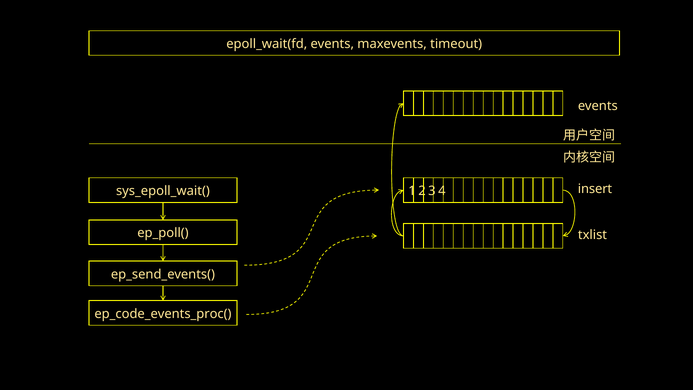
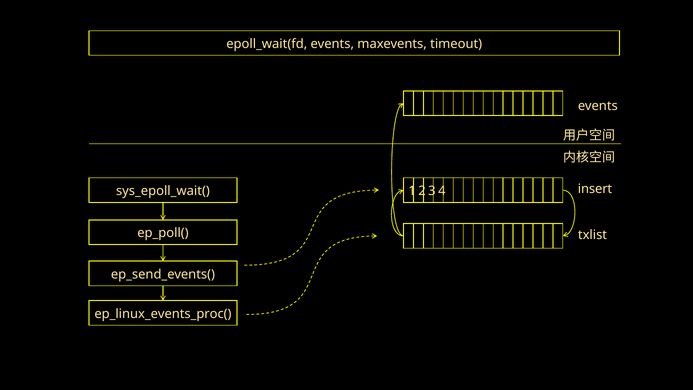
ep_code_events_proc(: ep_code_events_proc( -> ep_linux_events_proc( (163, 314)
